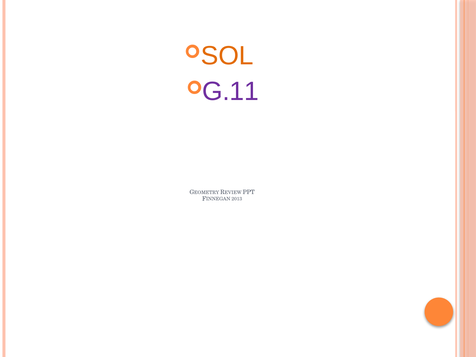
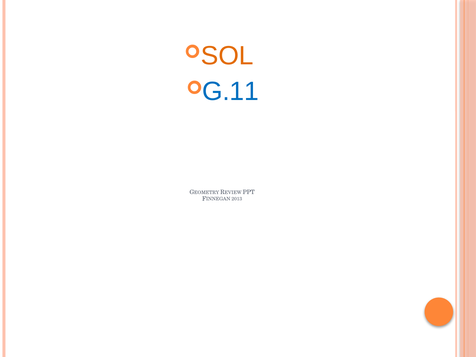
G.11 colour: purple -> blue (230, 91)
